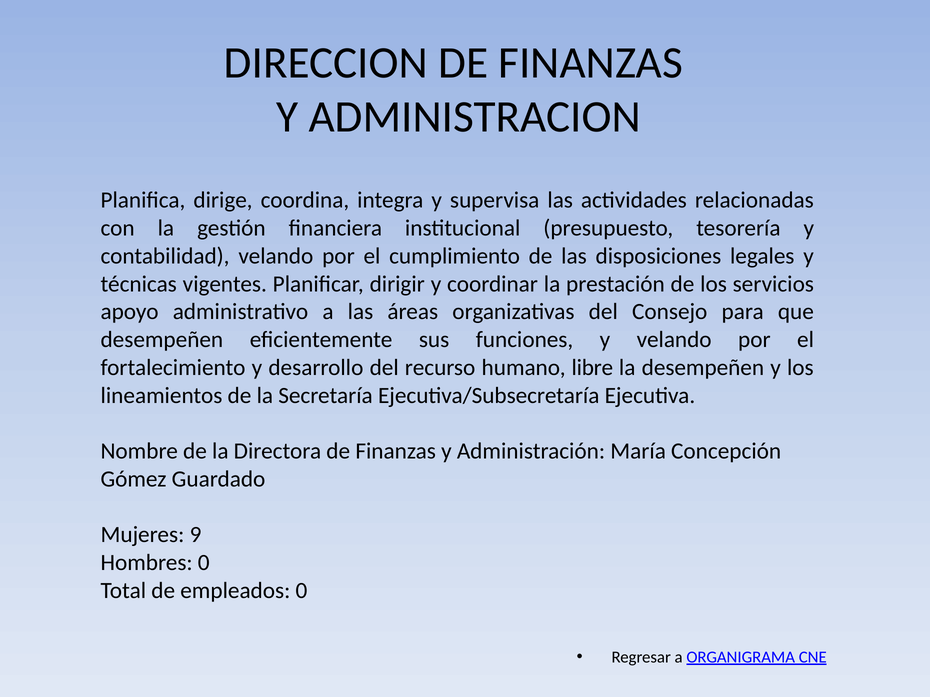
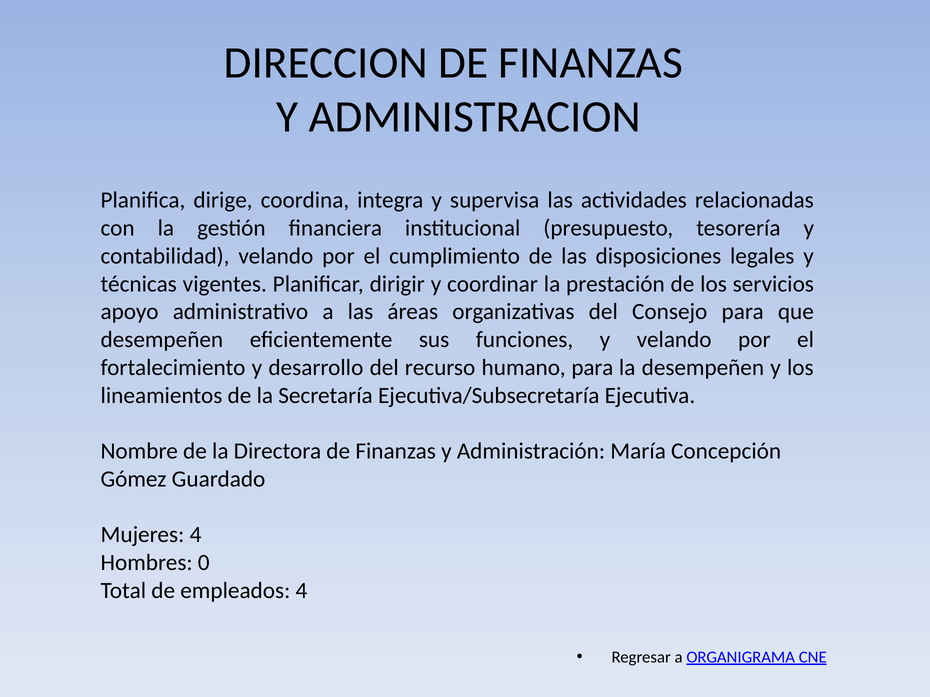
humano libre: libre -> para (592, 368)
Mujeres 9: 9 -> 4 (196, 535)
empleados 0: 0 -> 4 (301, 591)
